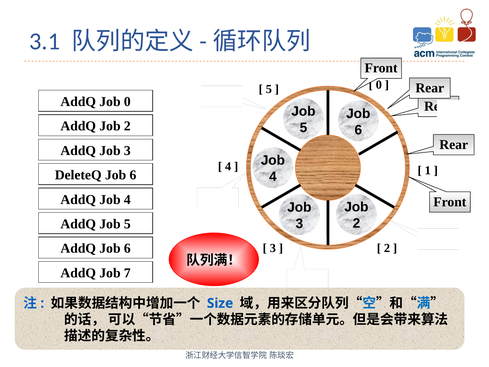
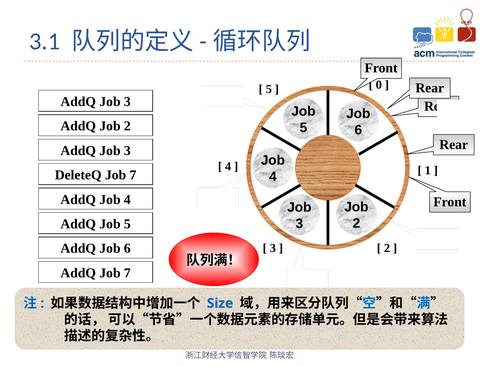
0: 0 -> 3 (127, 102)
DeleteQ Job 6: 6 -> 7 (133, 175)
